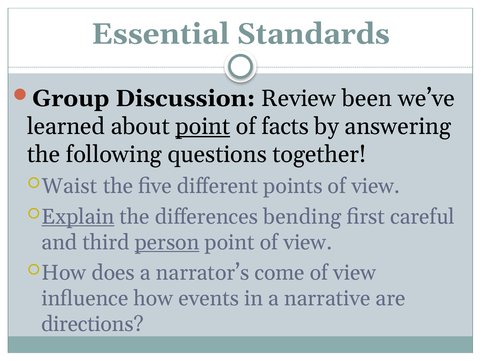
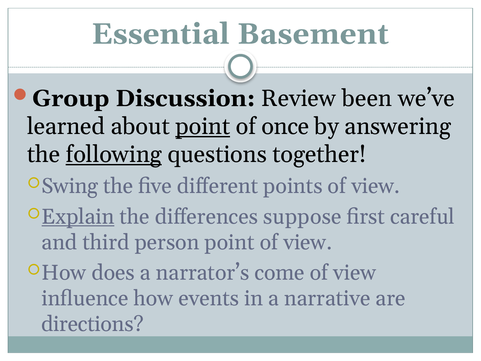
Standards: Standards -> Basement (313, 34)
facts: facts -> once (285, 126)
following underline: none -> present (114, 154)
Waist: Waist -> Swing (70, 186)
bending: bending -> suppose (302, 216)
person underline: present -> none (167, 242)
